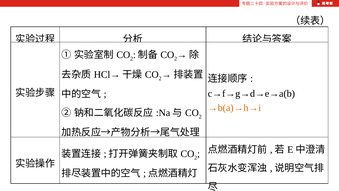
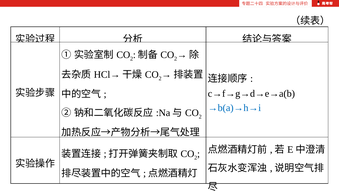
→b(a)→h→i colour: orange -> blue (234, 108)
